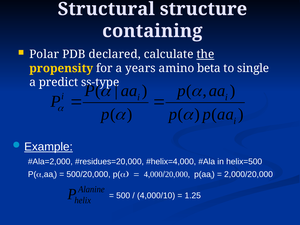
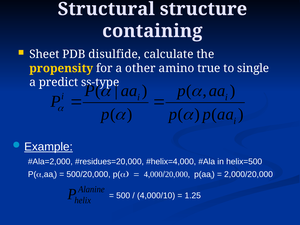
Polar: Polar -> Sheet (44, 54)
declared: declared -> disulfide (115, 54)
the underline: present -> none (205, 54)
years: years -> other (140, 68)
beta: beta -> true (209, 68)
